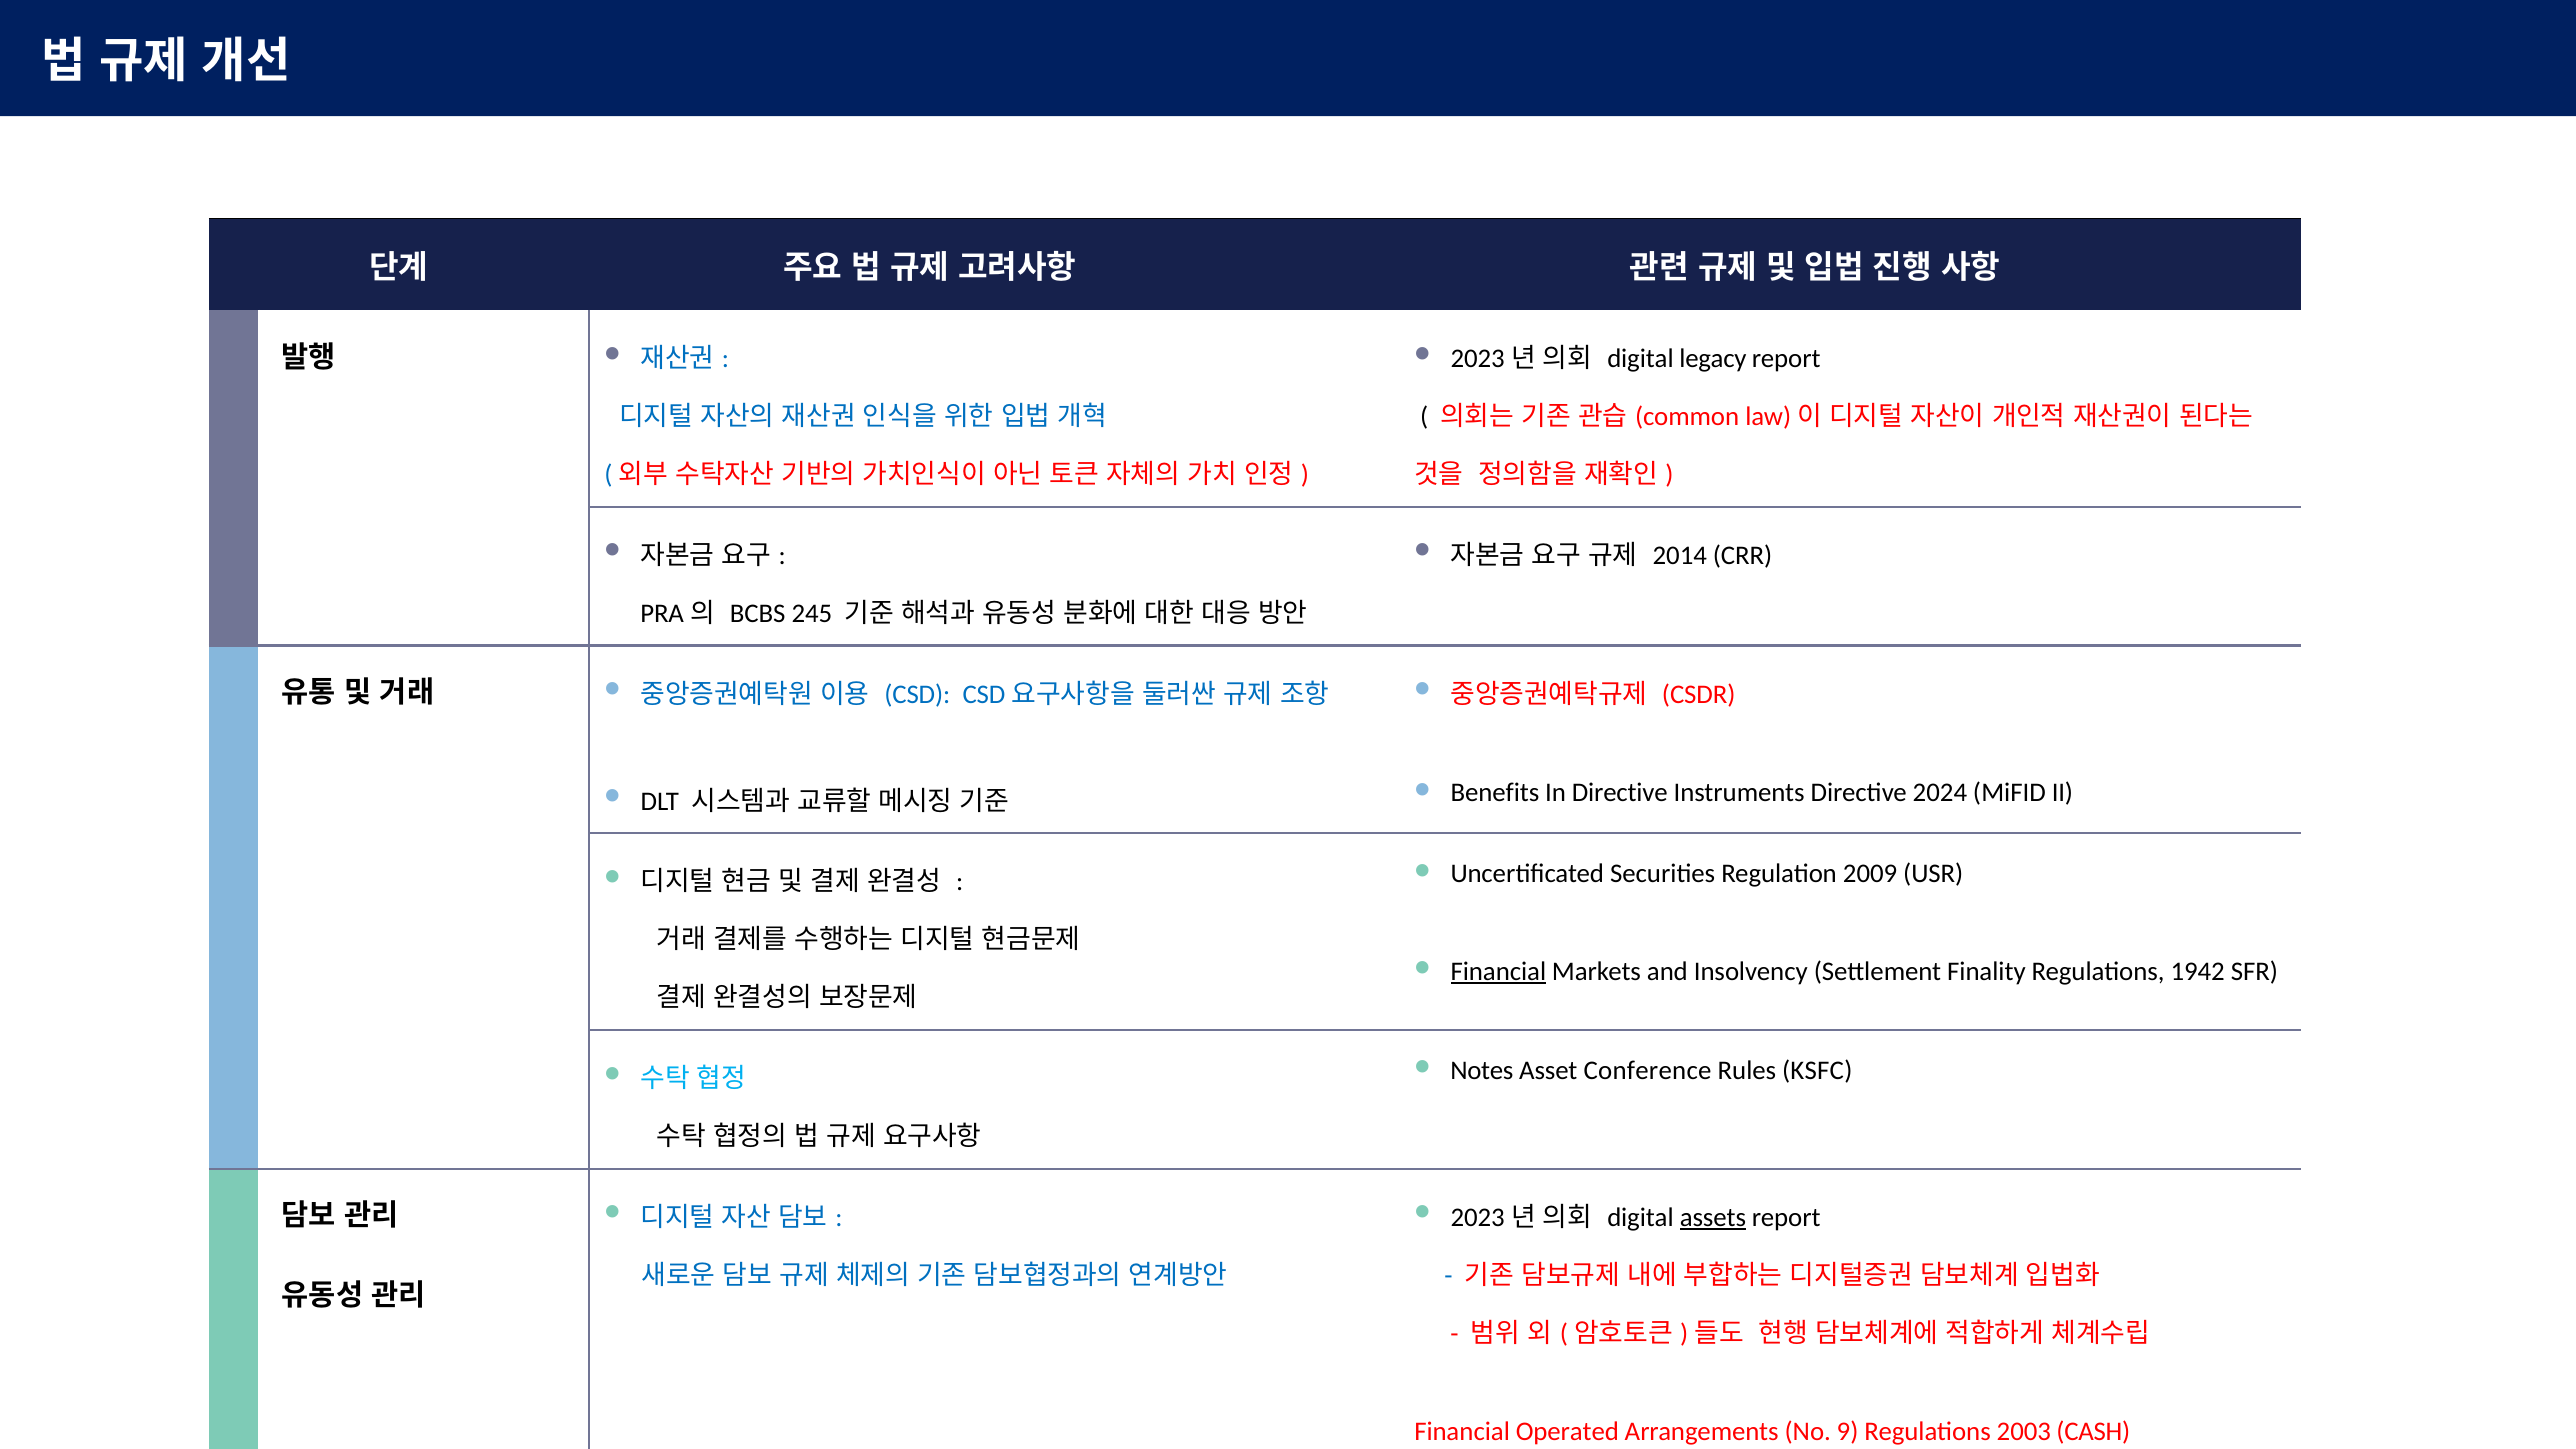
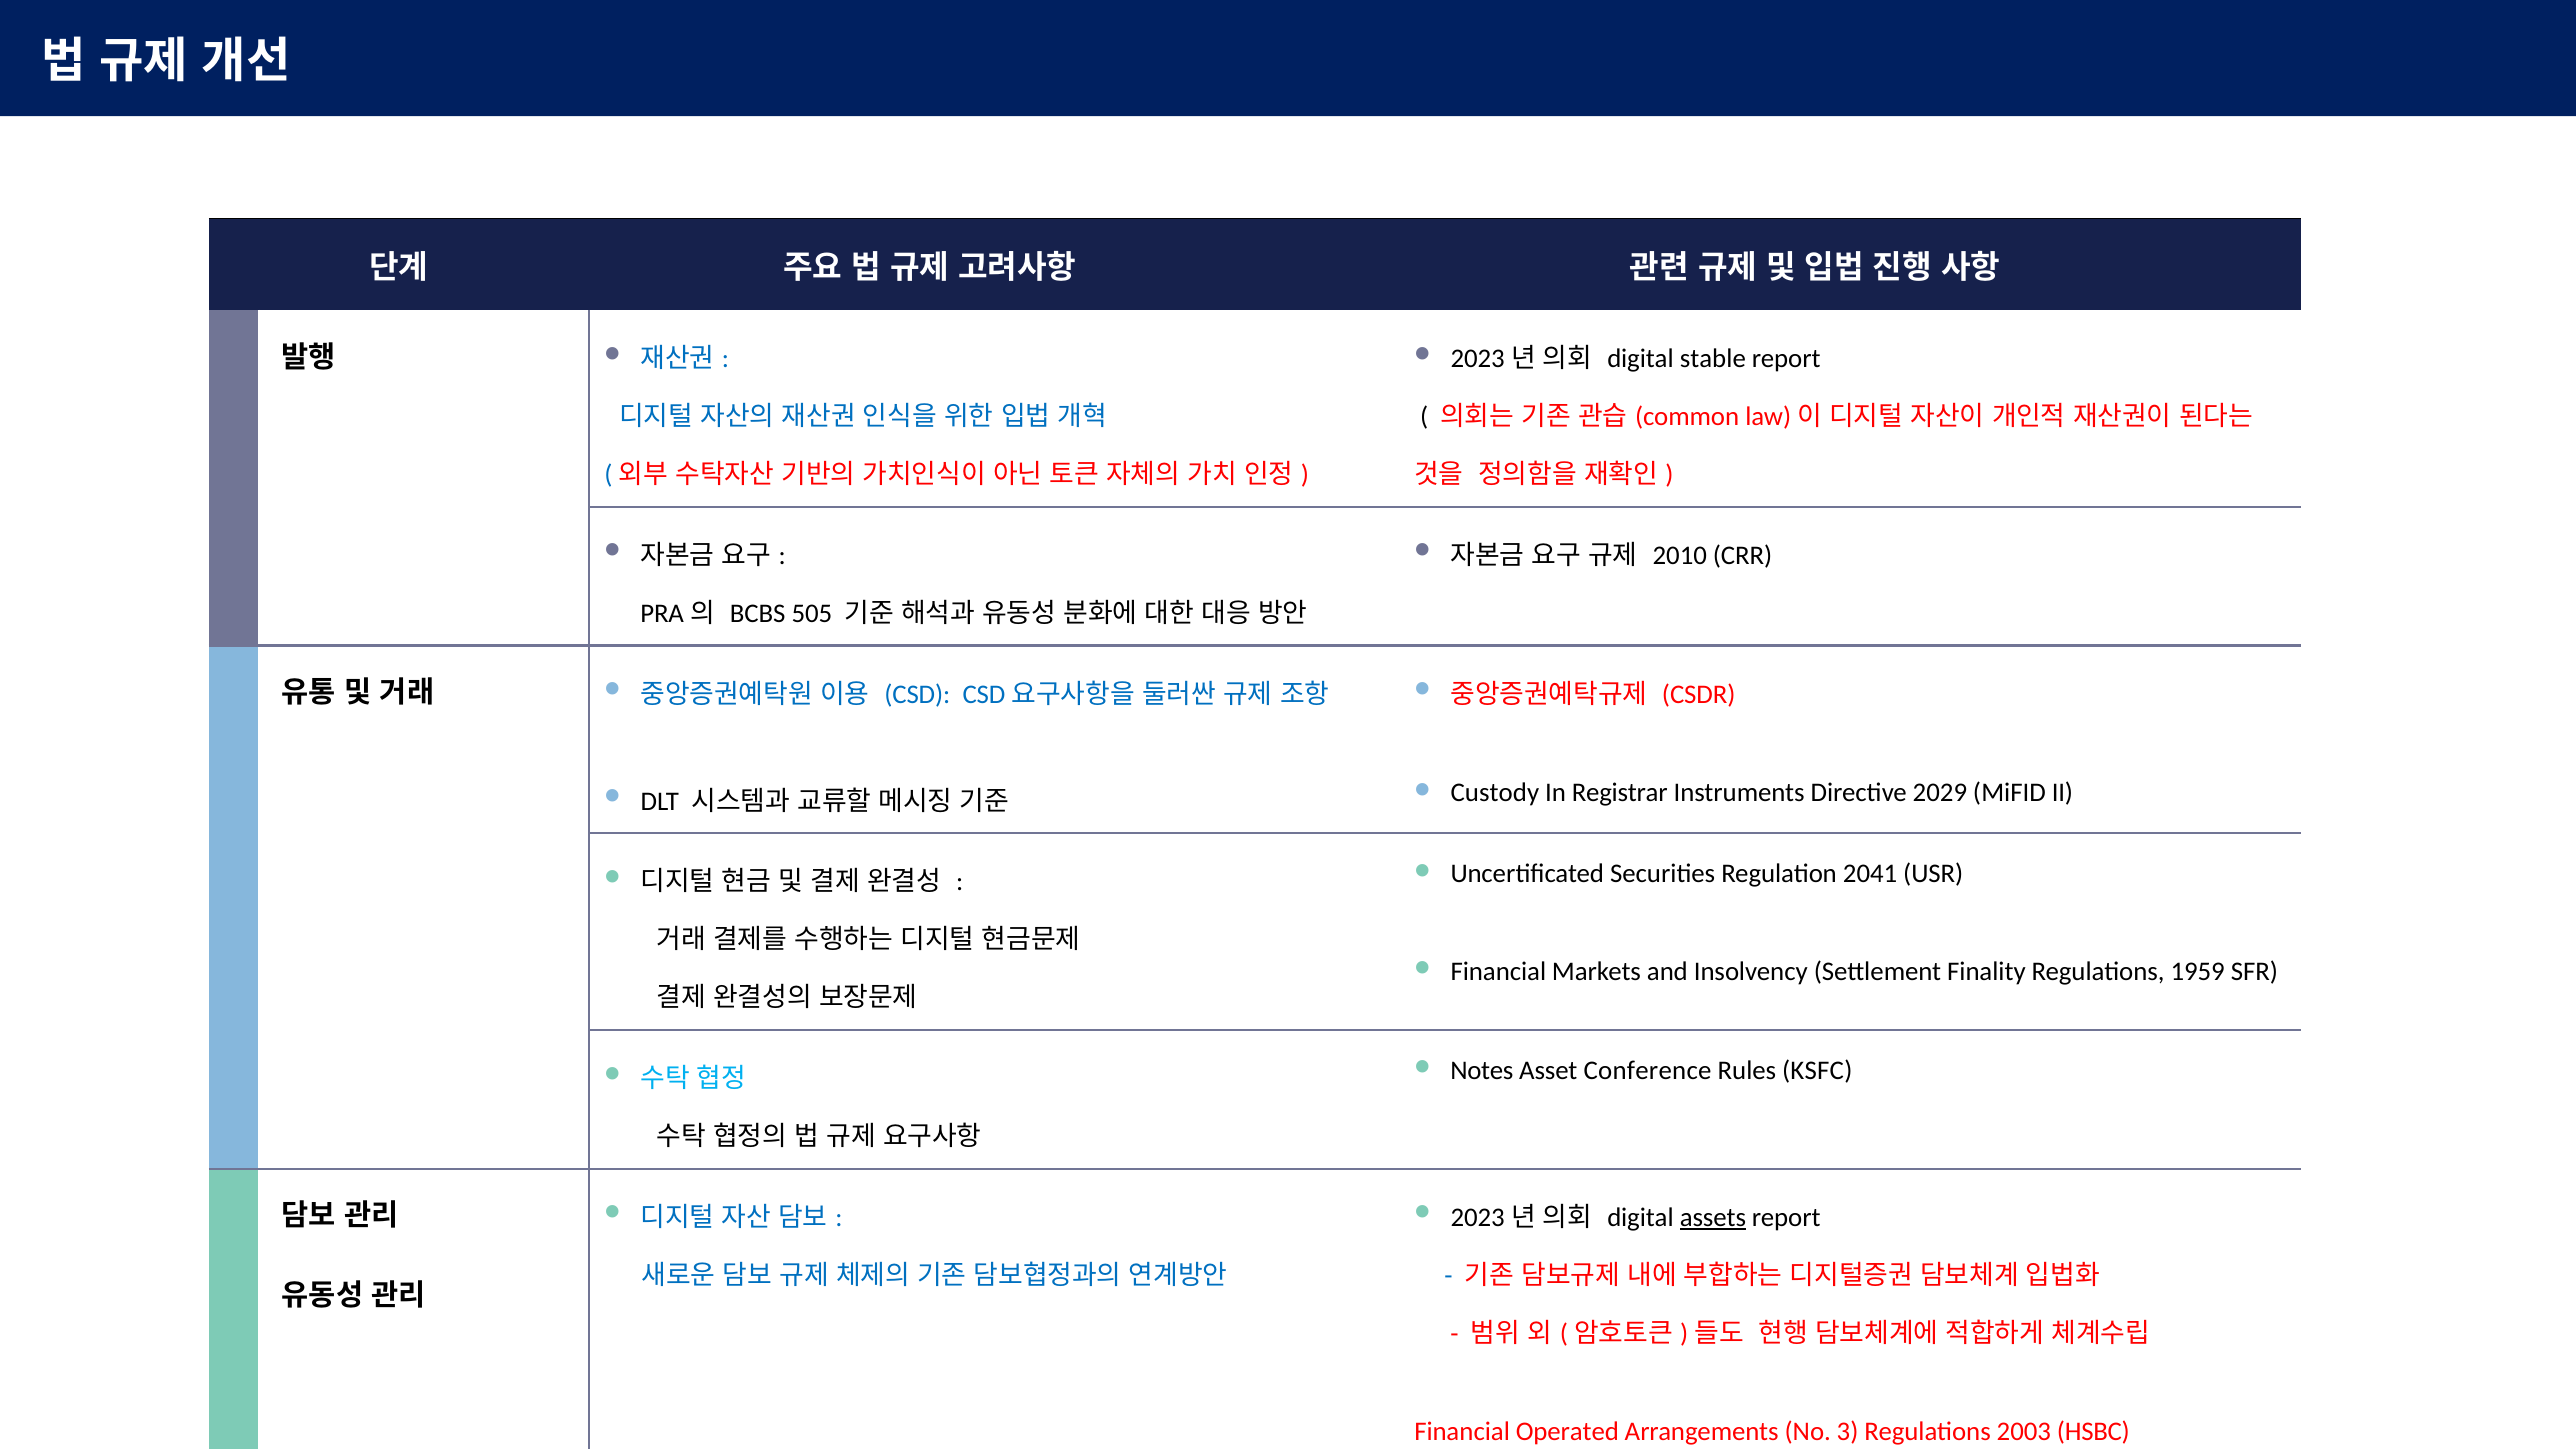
legacy: legacy -> stable (1713, 359)
2014: 2014 -> 2010 (1680, 556)
245: 245 -> 505 (812, 614)
Benefits: Benefits -> Custody (1495, 793)
In Directive: Directive -> Registrar (1620, 793)
2024: 2024 -> 2029 (1940, 793)
2009: 2009 -> 2041 (1870, 874)
Financial underline: present -> none (1498, 971)
1942: 1942 -> 1959 (2198, 971)
9: 9 -> 3 (1848, 1432)
CASH: CASH -> HSBC (2093, 1432)
